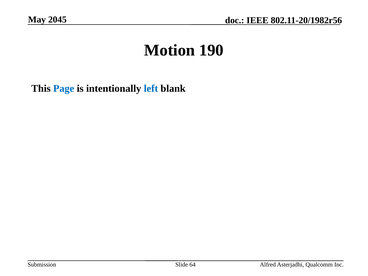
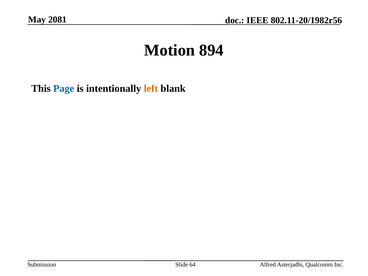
2045: 2045 -> 2081 (57, 20)
190: 190 -> 894 (211, 50)
left colour: blue -> orange (151, 88)
